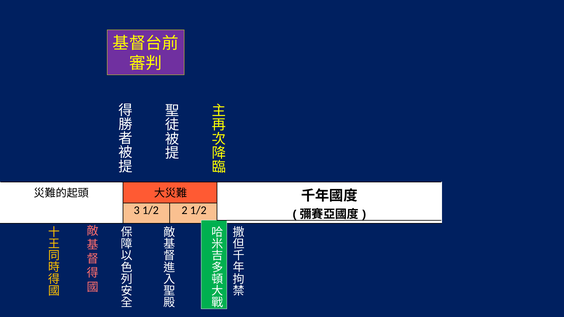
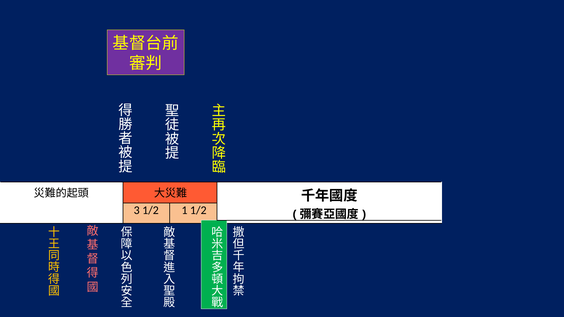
2: 2 -> 1 (184, 211)
